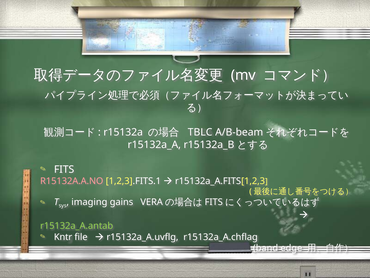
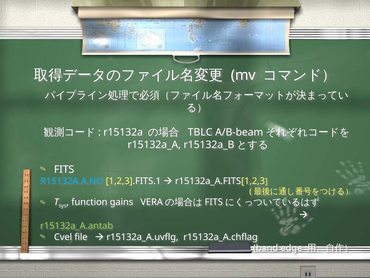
R15132A.A.NO colour: pink -> light blue (72, 181)
imaging: imaging -> function (89, 202)
Kntr: Kntr -> Cvel (63, 237)
